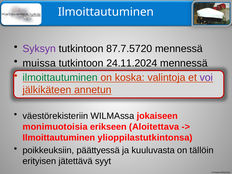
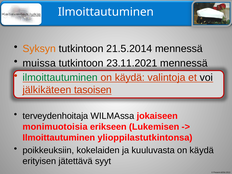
Syksyn colour: purple -> orange (39, 49)
87.7.5720: 87.7.5720 -> 21.5.2014 (129, 49)
24.11.2024: 24.11.2024 -> 23.11.2021 (132, 63)
koska: koska -> käydä (130, 78)
voi colour: purple -> black (206, 78)
annetun: annetun -> tasoisen (93, 90)
väestörekisteriin: väestörekisteriin -> terveydenhoitaja (55, 116)
Aloitettava: Aloitettava -> Lukemisen (154, 127)
päättyessä: päättyessä -> kokelaiden (98, 150)
tällöin: tällöin -> käydä (202, 150)
